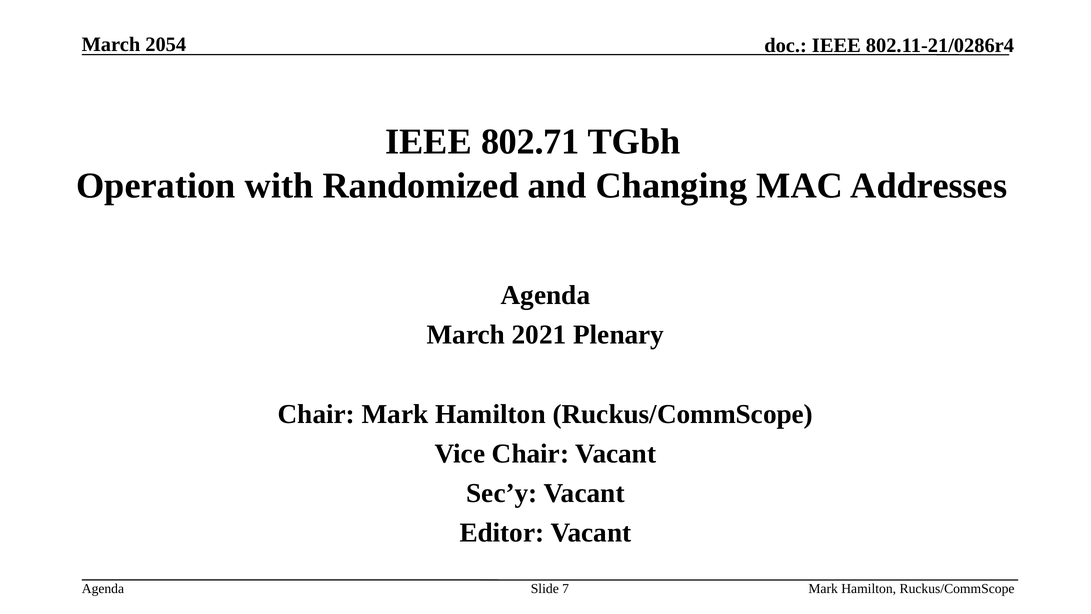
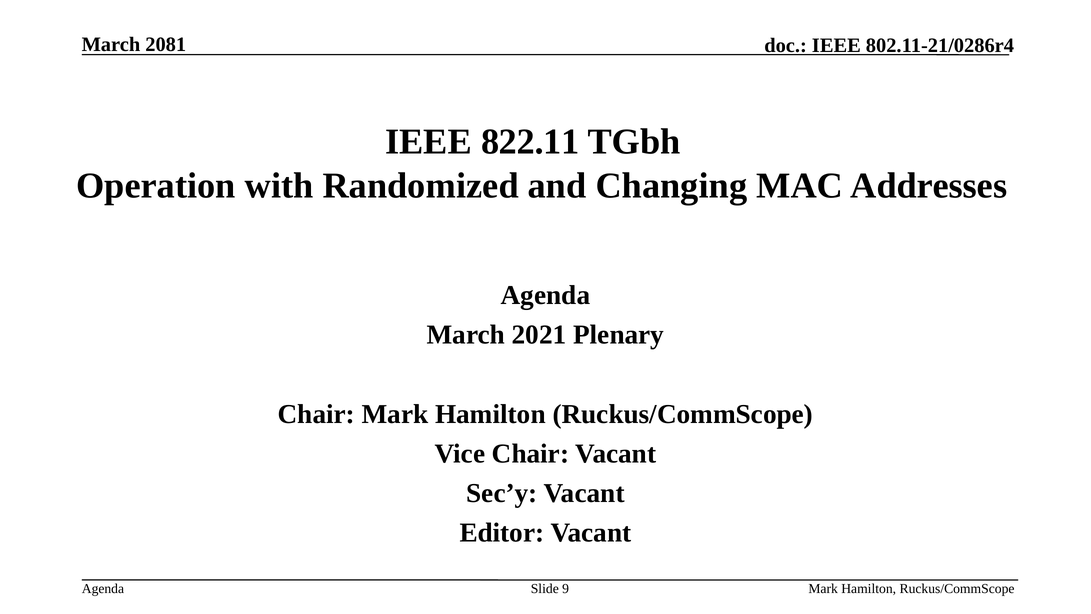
2054: 2054 -> 2081 (166, 45)
802.71: 802.71 -> 822.11 (530, 142)
7: 7 -> 9 (566, 589)
